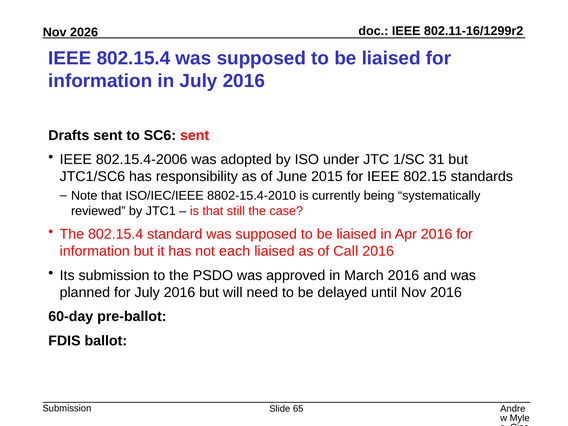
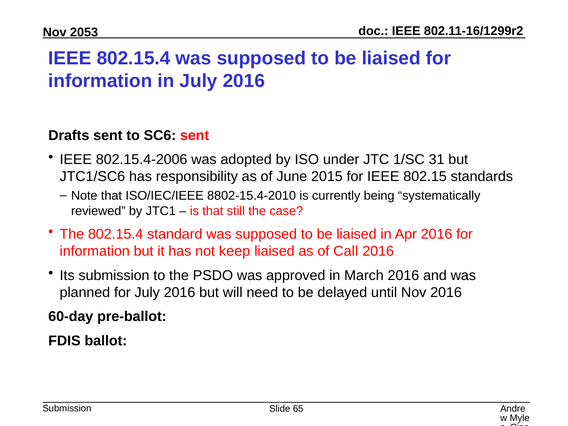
2026: 2026 -> 2053 (84, 32)
each: each -> keep (235, 251)
